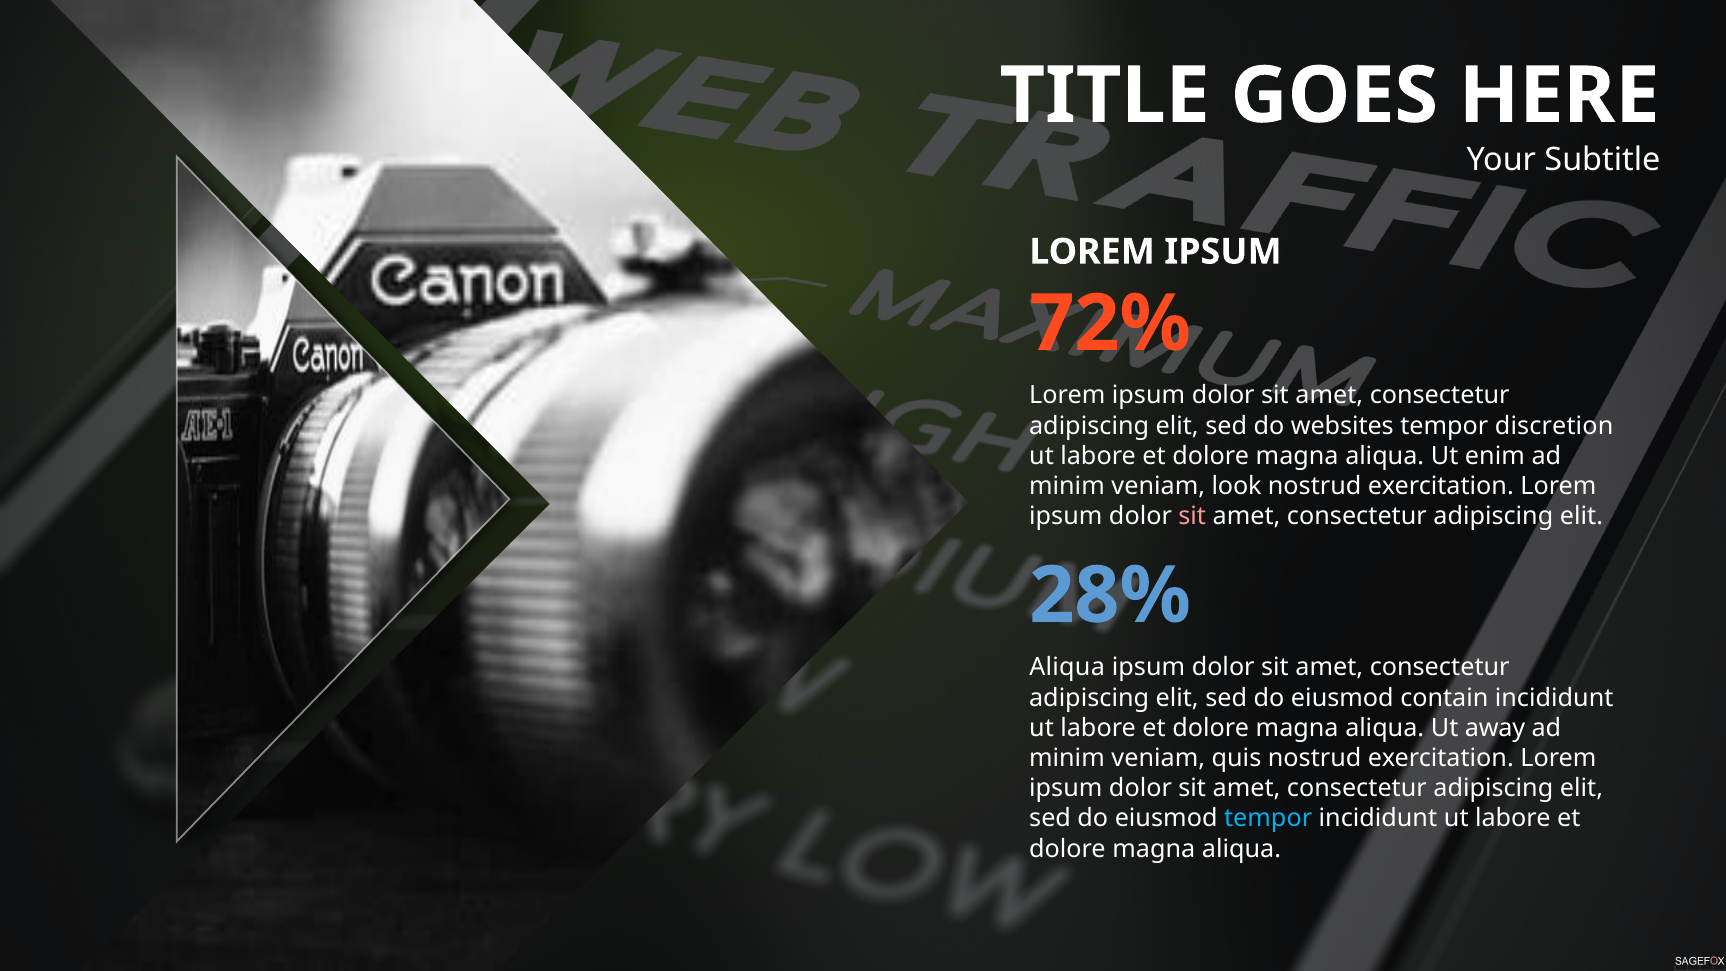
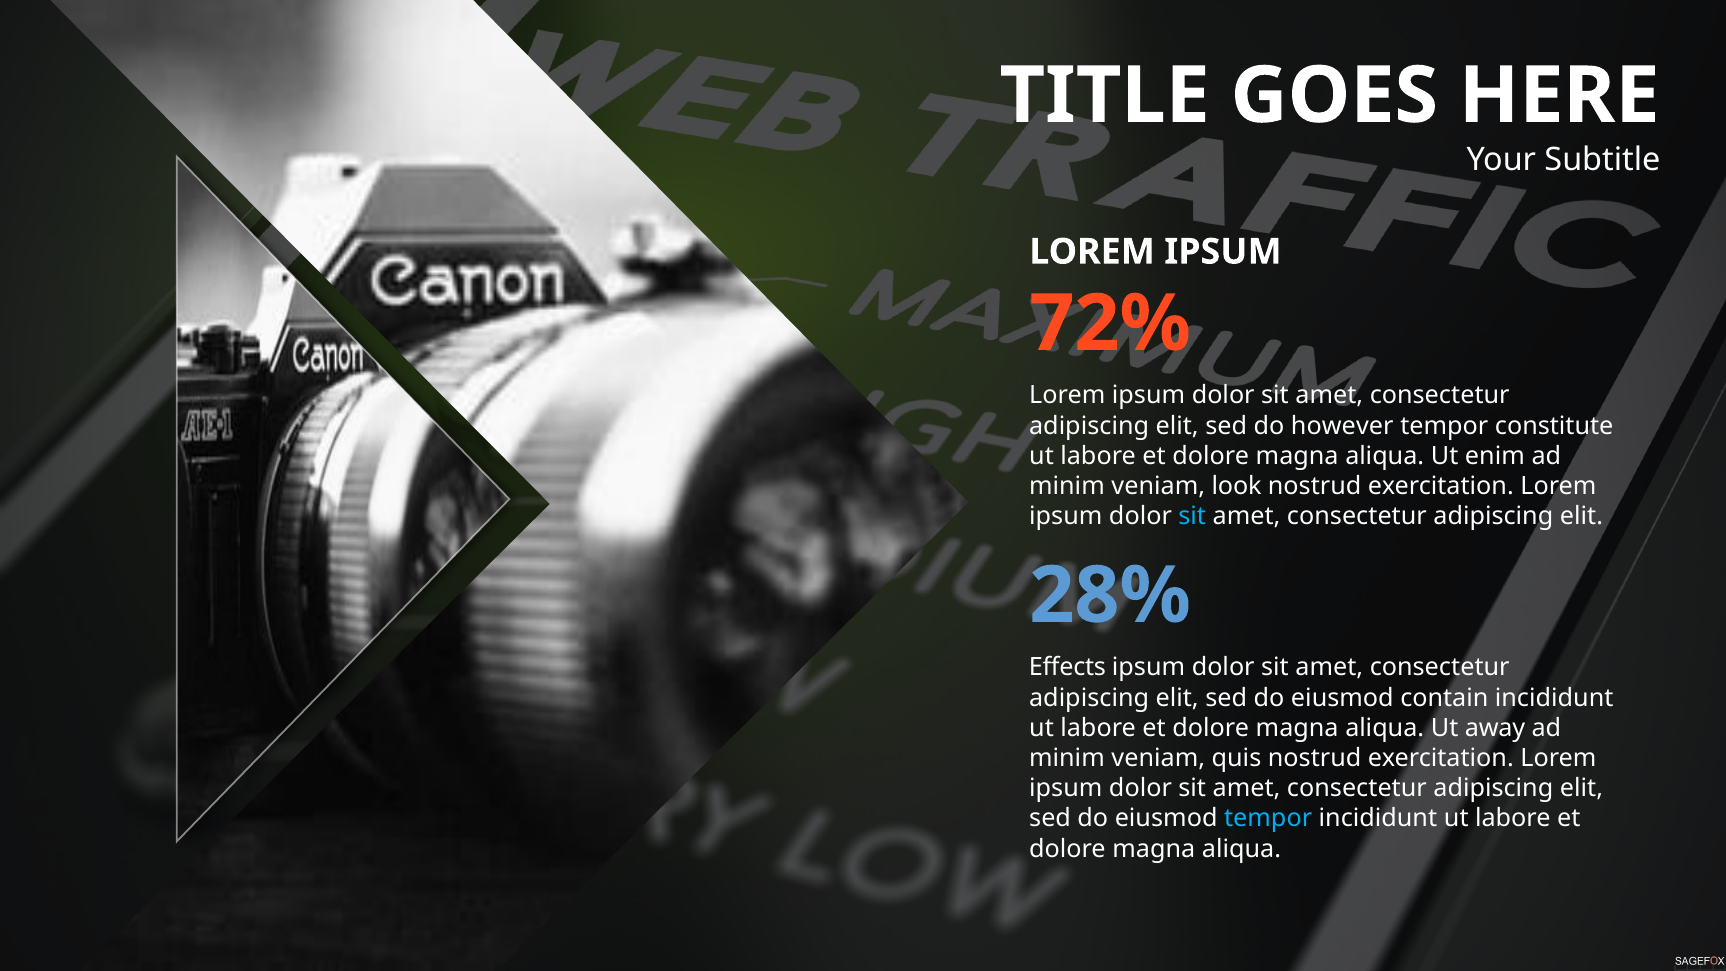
websites: websites -> however (1342, 426)
discretion: discretion -> constitute (1554, 426)
sit colour: pink -> light blue (1192, 516)
Aliqua: Aliqua -> Effects (1067, 667)
